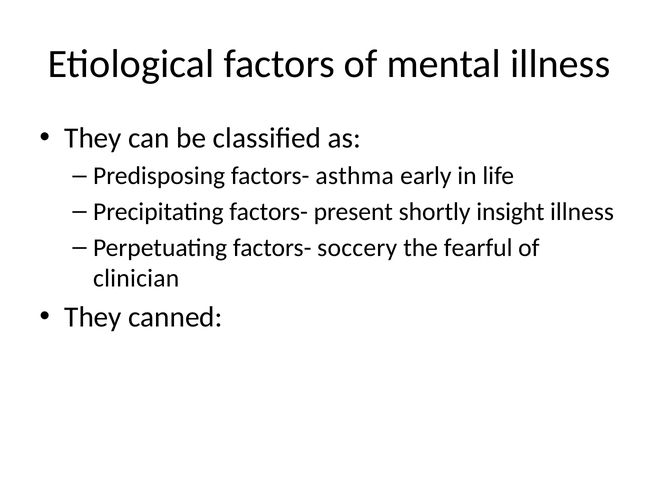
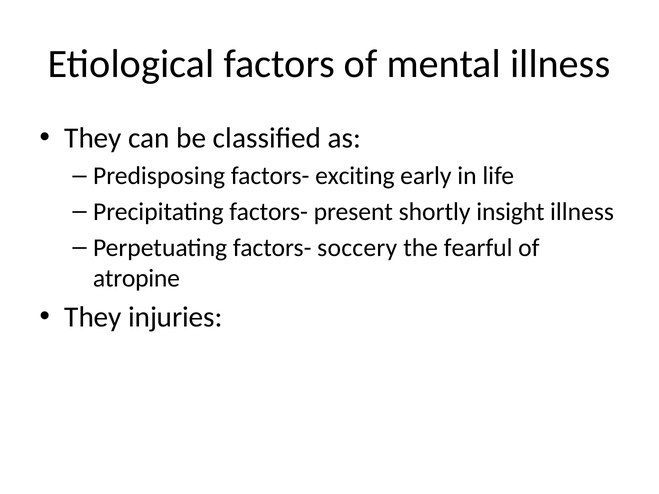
asthma: asthma -> exciting (355, 176)
clinician: clinician -> atropine (136, 278)
canned: canned -> injuries (175, 317)
